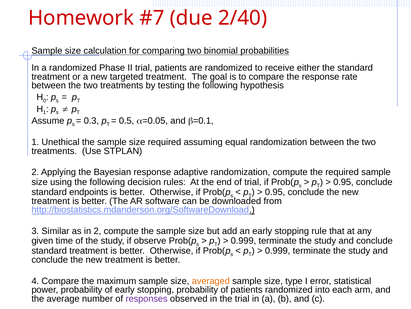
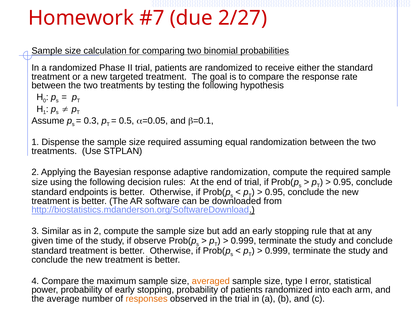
2/40: 2/40 -> 2/27 (243, 18)
Unethical: Unethical -> Dispense (61, 142)
responses colour: purple -> orange (147, 298)
